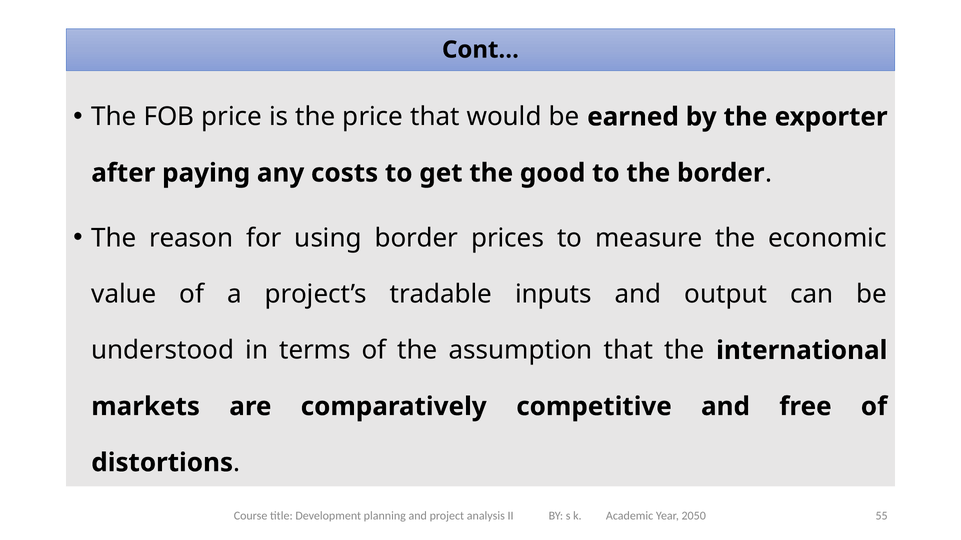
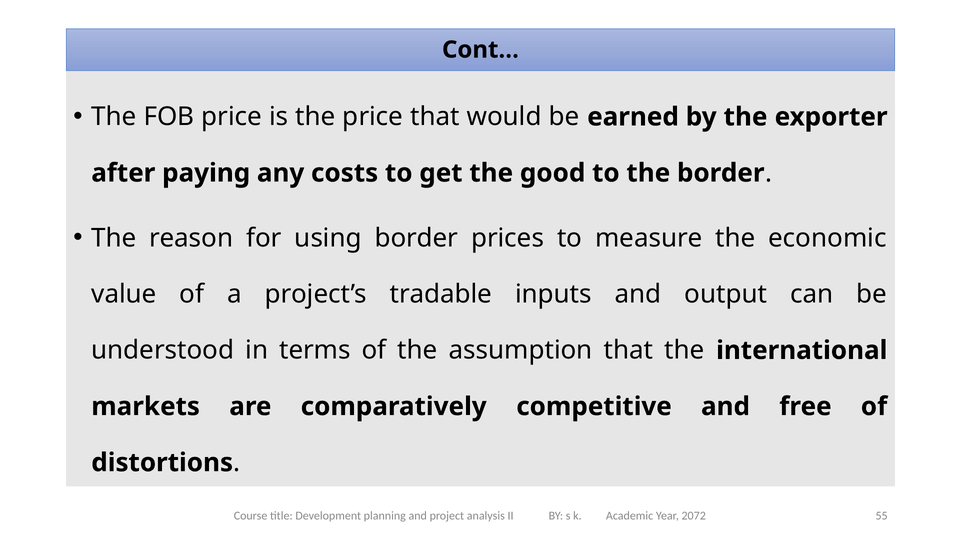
2050: 2050 -> 2072 (694, 516)
